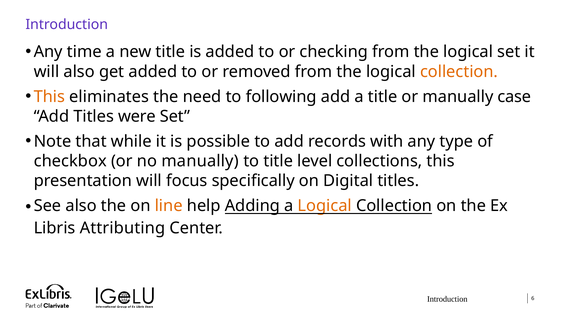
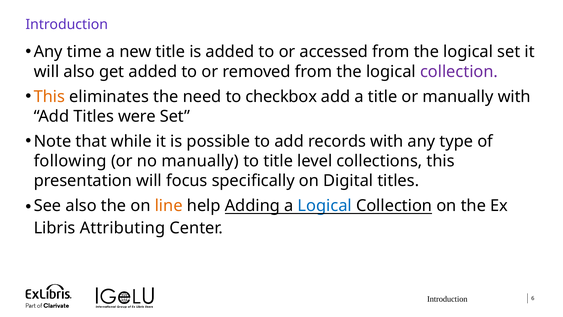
checking: checking -> accessed (334, 52)
collection colour: orange -> purple (459, 72)
following: following -> checkbox (281, 97)
manually case: case -> with (514, 97)
checkbox: checkbox -> following (70, 161)
Logical colour: orange -> blue (325, 206)
